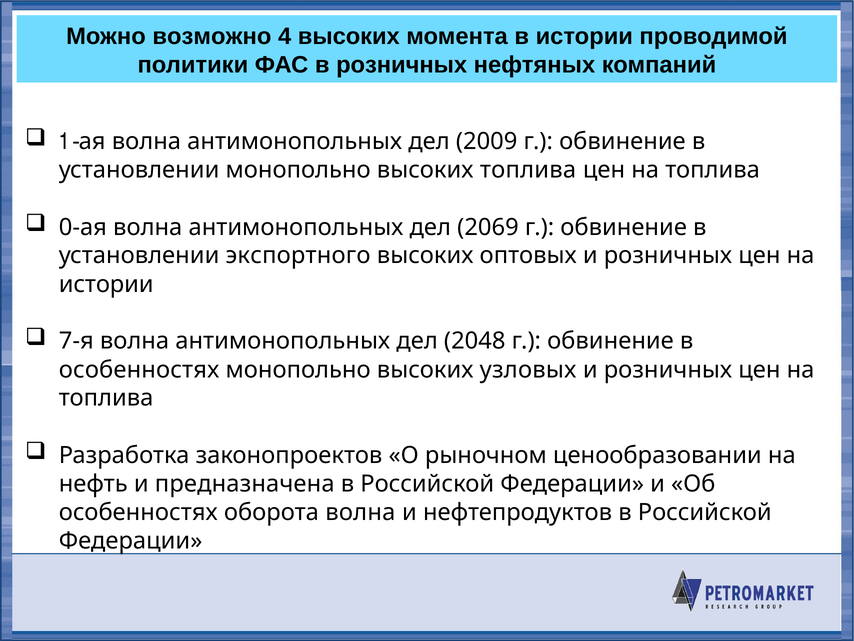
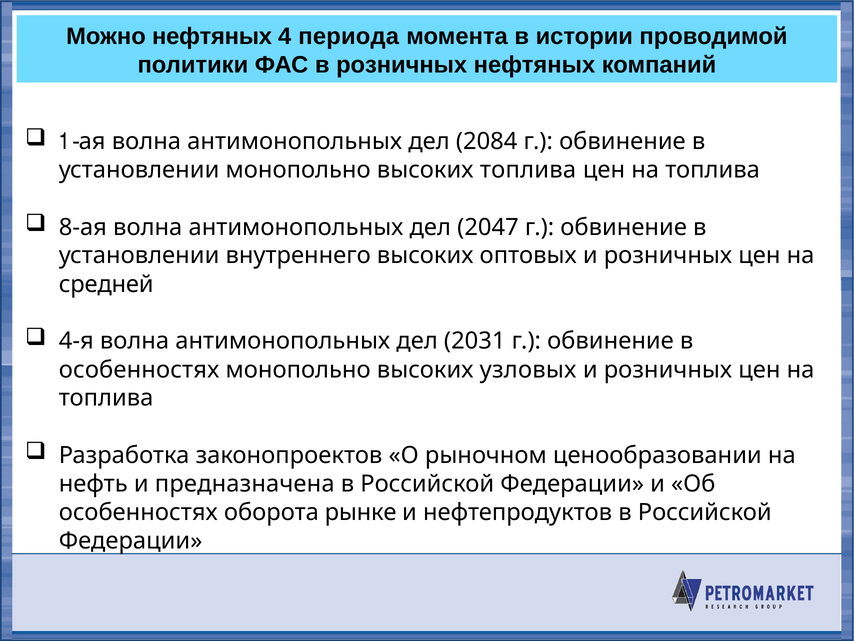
Можно возможно: возможно -> нефтяных (212, 36)
4 высоких: высоких -> периода (349, 36)
2009: 2009 -> 2084 (487, 142)
0-ая: 0-ая -> 8-ая (83, 227)
2069: 2069 -> 2047 (488, 227)
экспортного: экспортного -> внутреннего (298, 255)
истории: истории -> средней (106, 284)
7-я: 7-я -> 4-я (76, 341)
2048: 2048 -> 2031 (475, 341)
оборота волна: волна -> рынке (361, 512)
